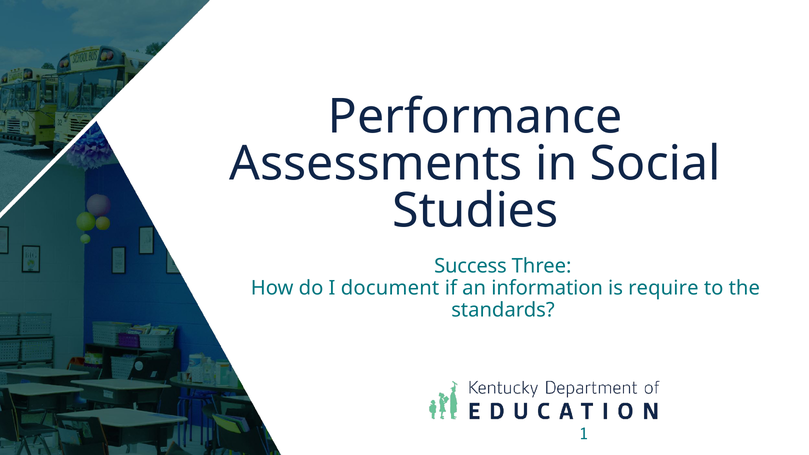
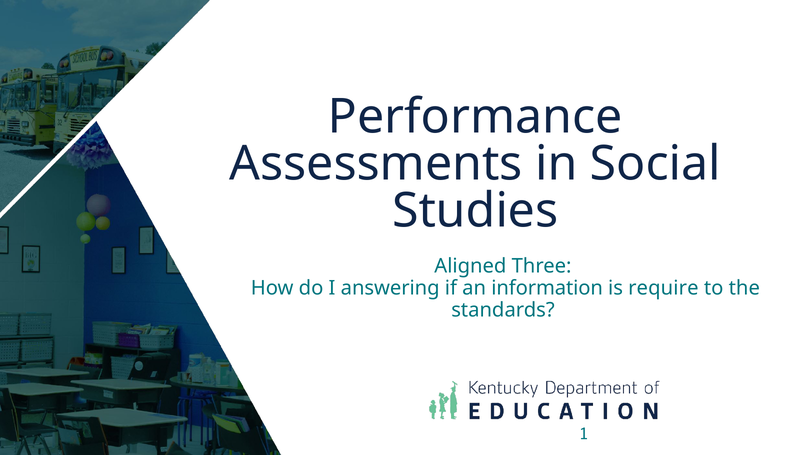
Success: Success -> Aligned (470, 266)
document: document -> answering (390, 288)
